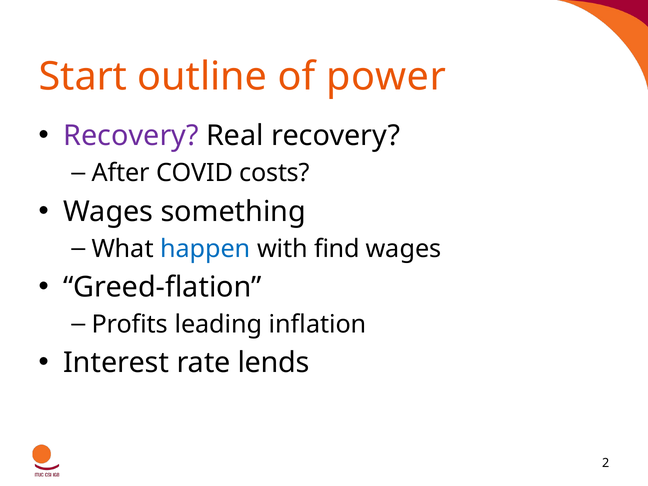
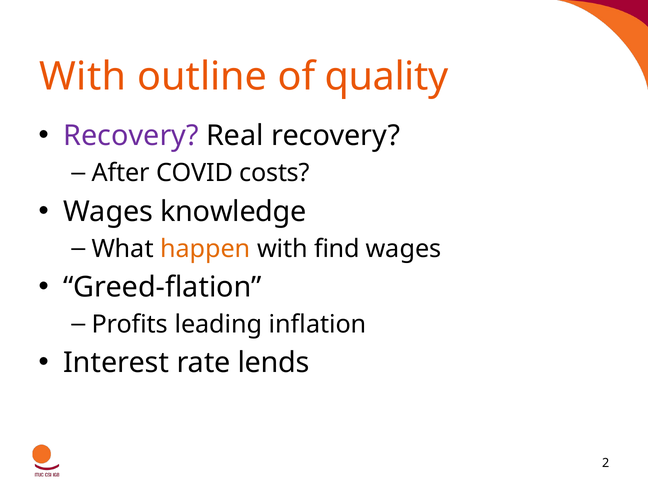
Start: Start -> With (83, 77)
power: power -> quality (387, 77)
something: something -> knowledge (233, 212)
happen colour: blue -> orange (205, 249)
